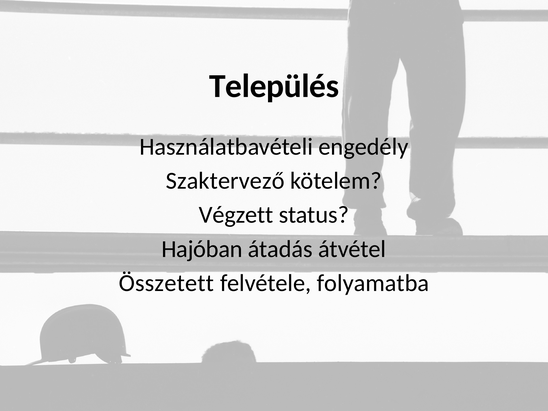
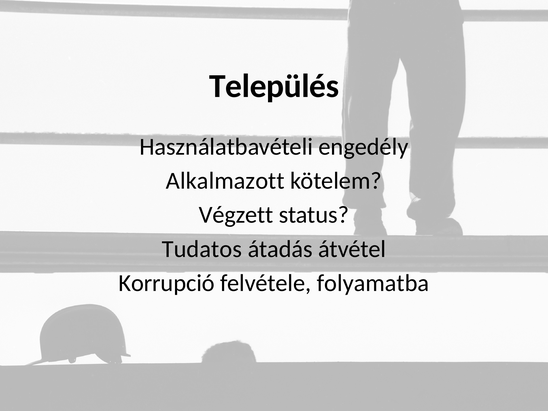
Szaktervező: Szaktervező -> Alkalmazott (225, 181)
Hajóban: Hajóban -> Tudatos (202, 249)
Összetett: Összetett -> Korrupció (167, 283)
